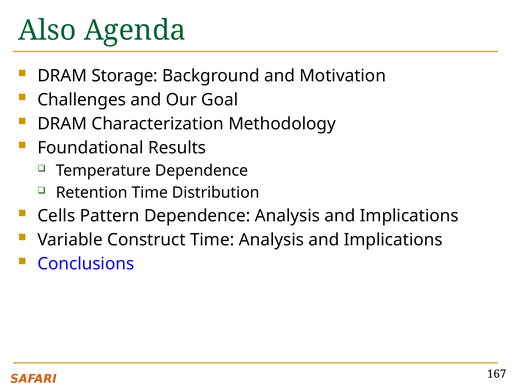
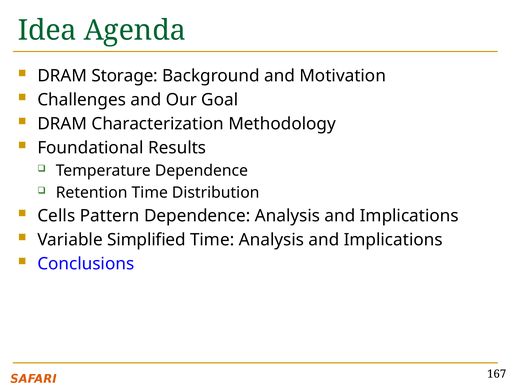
Also: Also -> Idea (47, 30)
Construct: Construct -> Simplified (146, 240)
